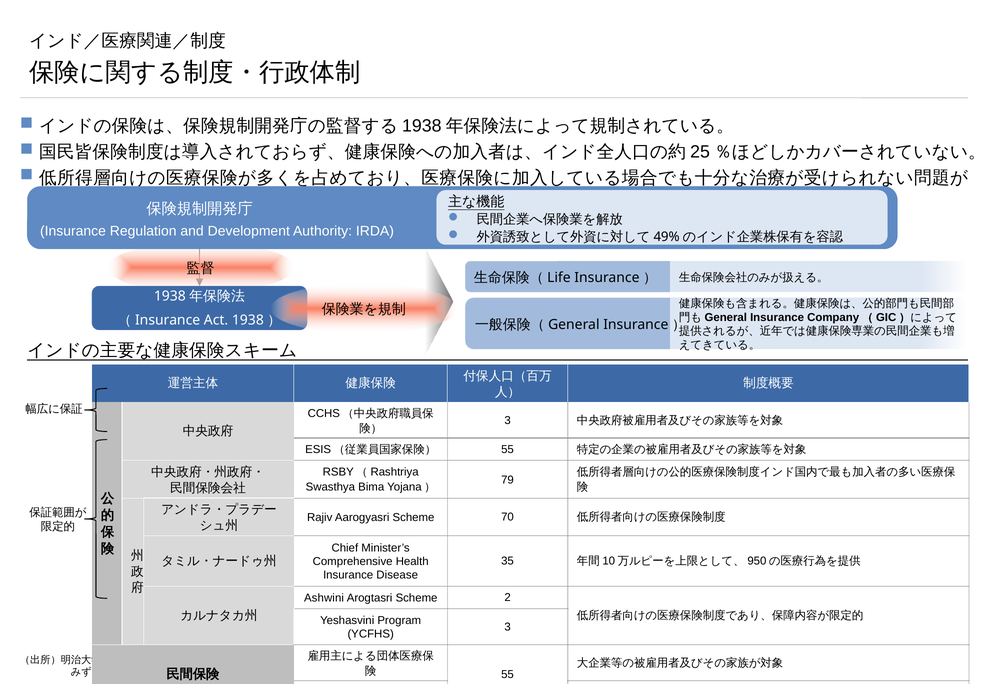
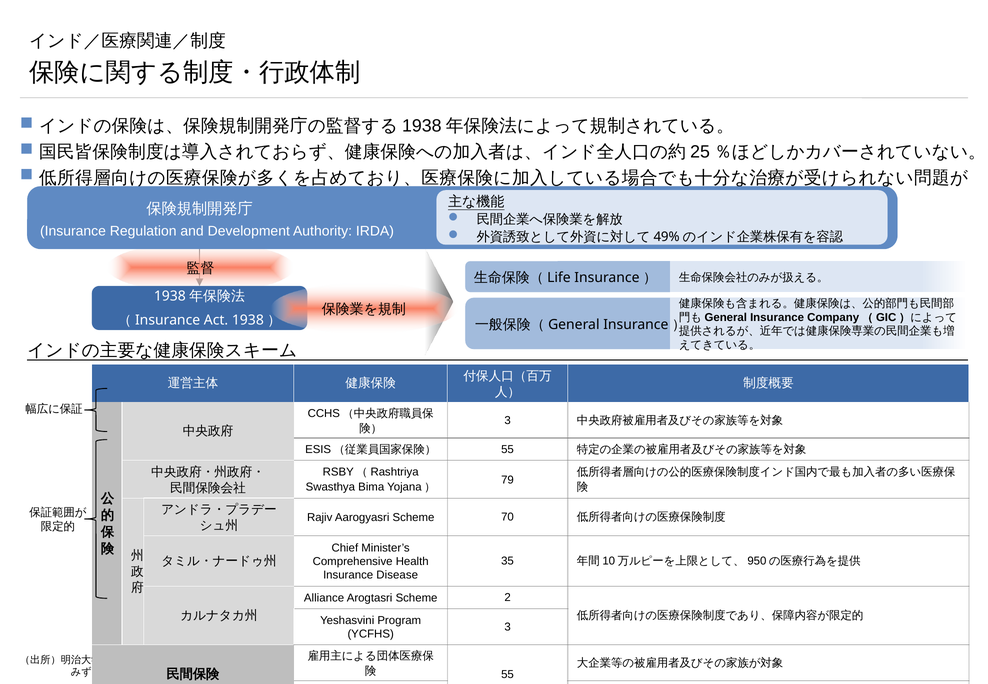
Ashwini: Ashwini -> Alliance (324, 598)
